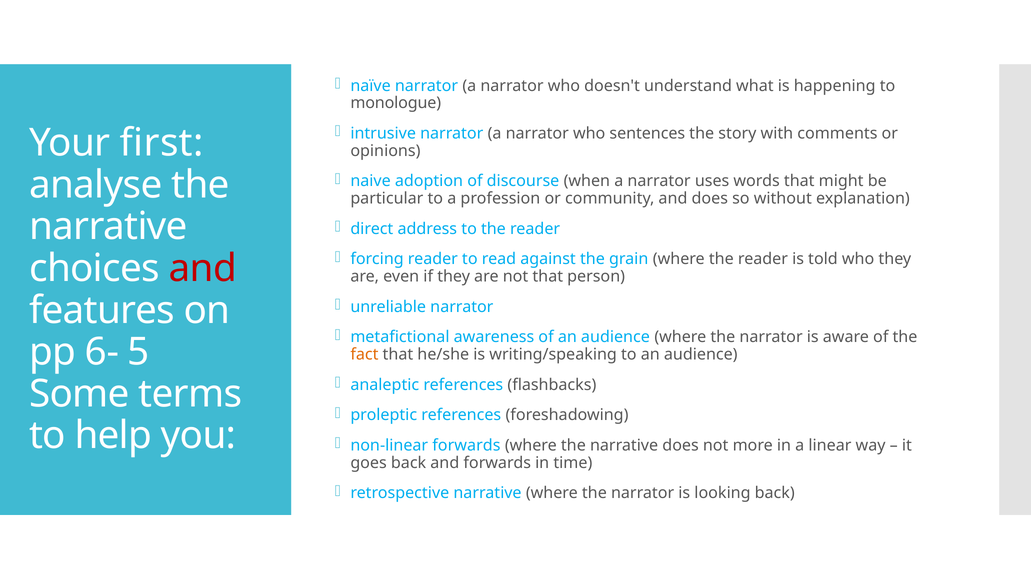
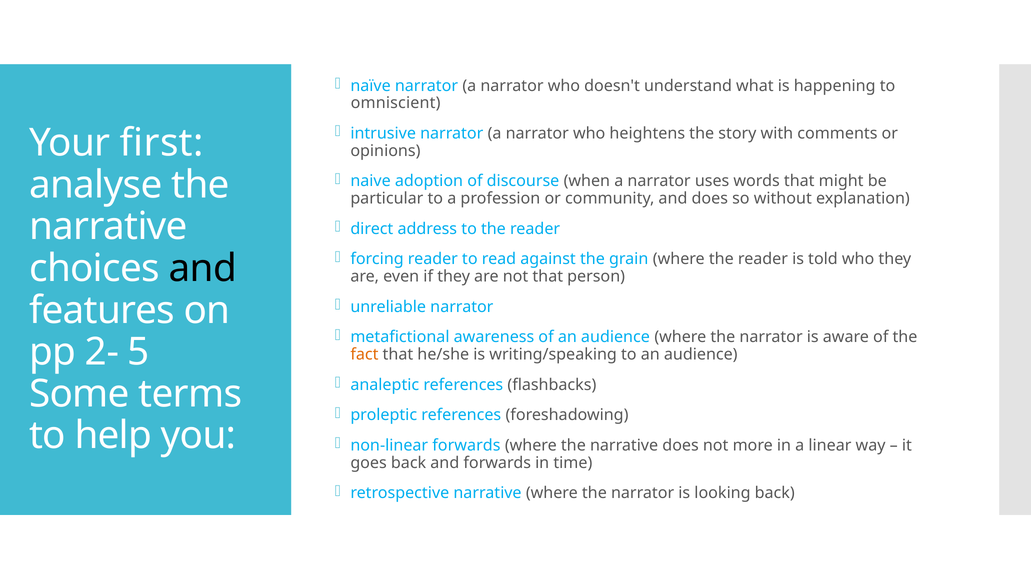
monologue: monologue -> omniscient (396, 103)
sentences: sentences -> heightens (647, 133)
and colour: red -> black (203, 268)
6-: 6- -> 2- (102, 352)
